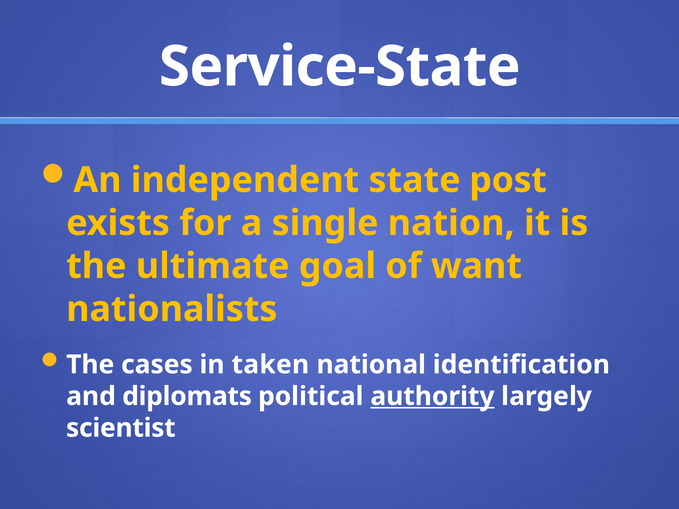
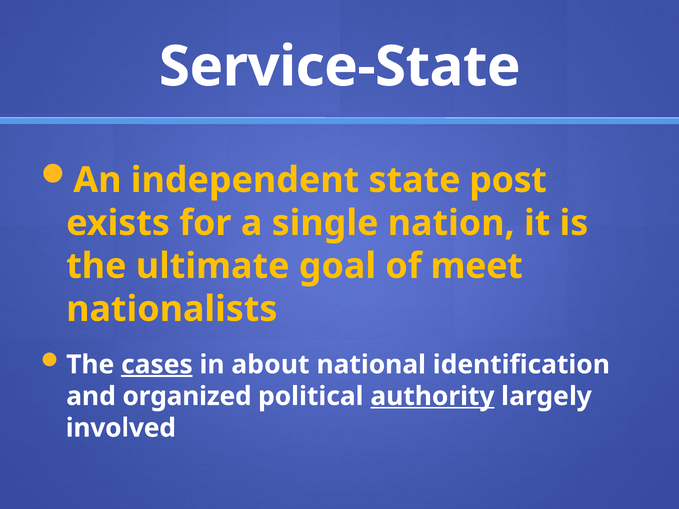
want: want -> meet (477, 266)
cases underline: none -> present (157, 365)
taken: taken -> about (270, 365)
diplomats: diplomats -> organized (187, 396)
scientist: scientist -> involved (121, 428)
